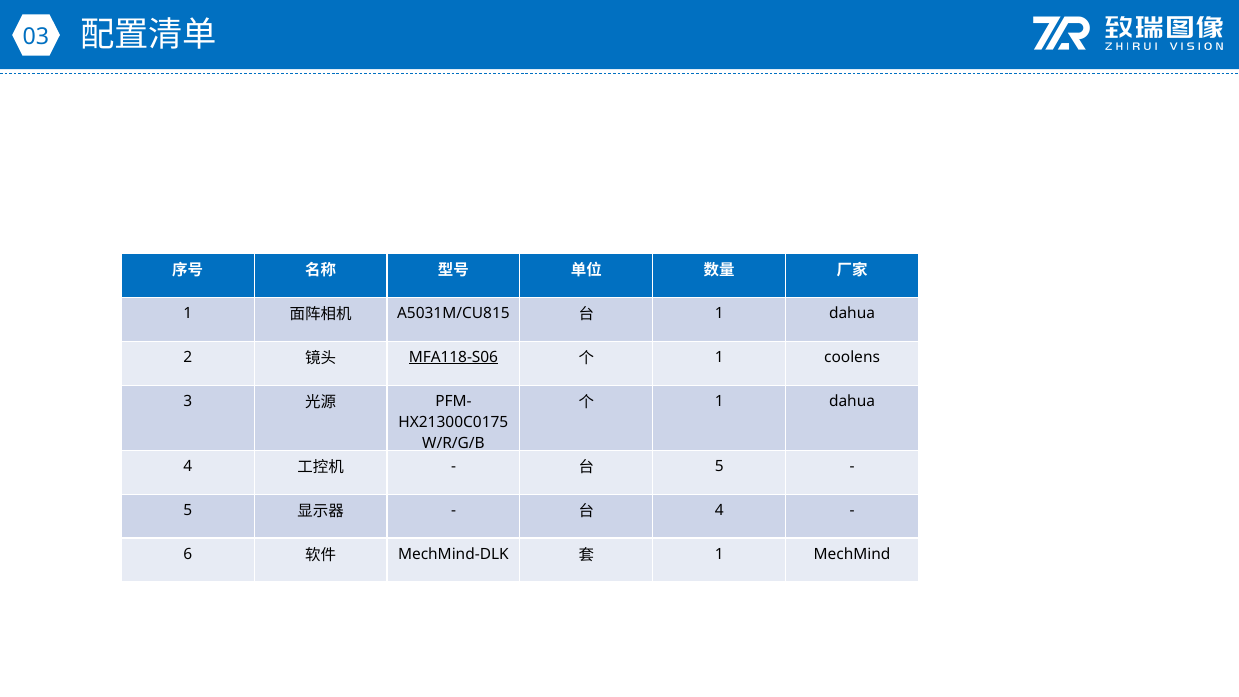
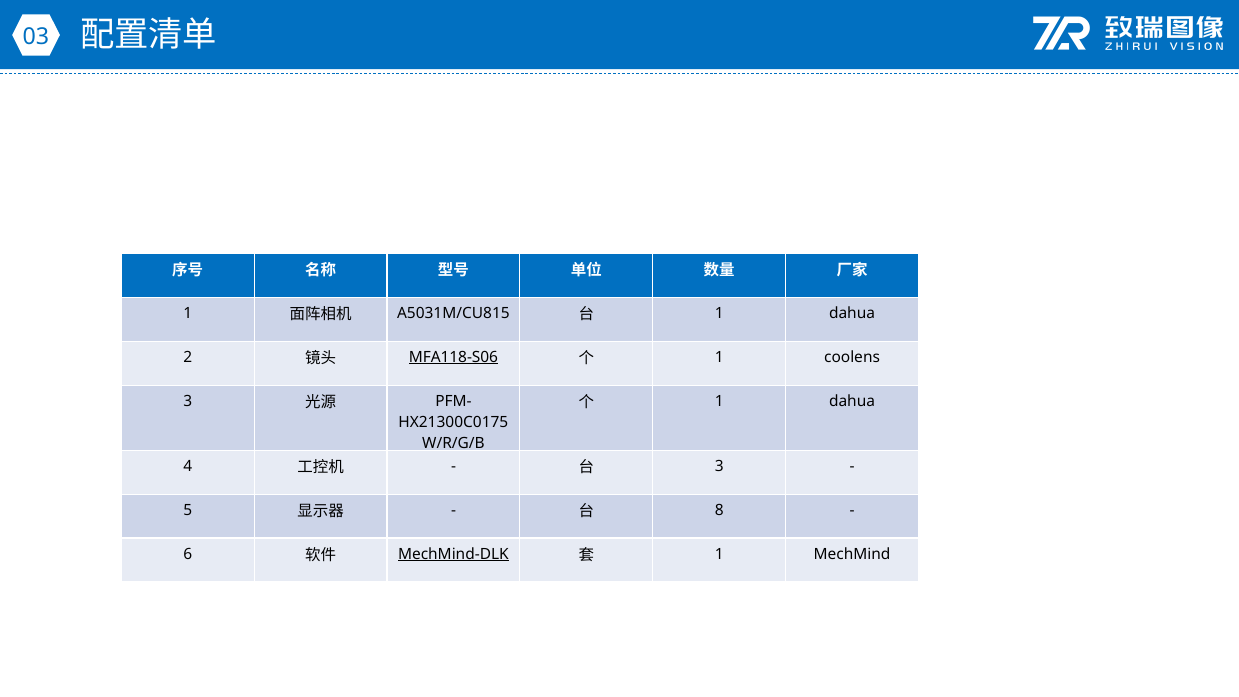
5: 5 -> 3 (719, 466)
4: 4 -> 8 (719, 510)
MechMind-DLK underline: none -> present (453, 554)
